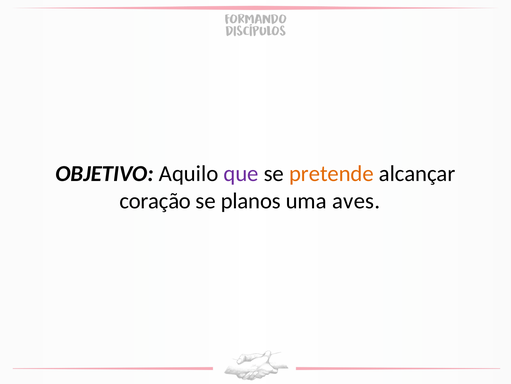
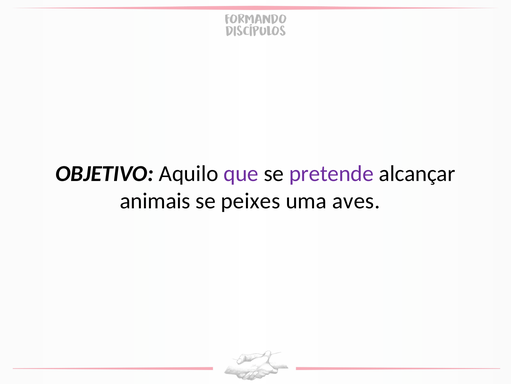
pretende colour: orange -> purple (331, 173)
coração: coração -> animais (155, 201)
planos: planos -> peixes (251, 201)
